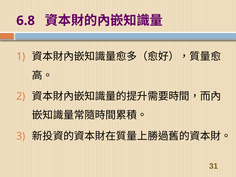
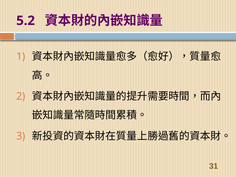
6.8: 6.8 -> 5.2 (26, 21)
